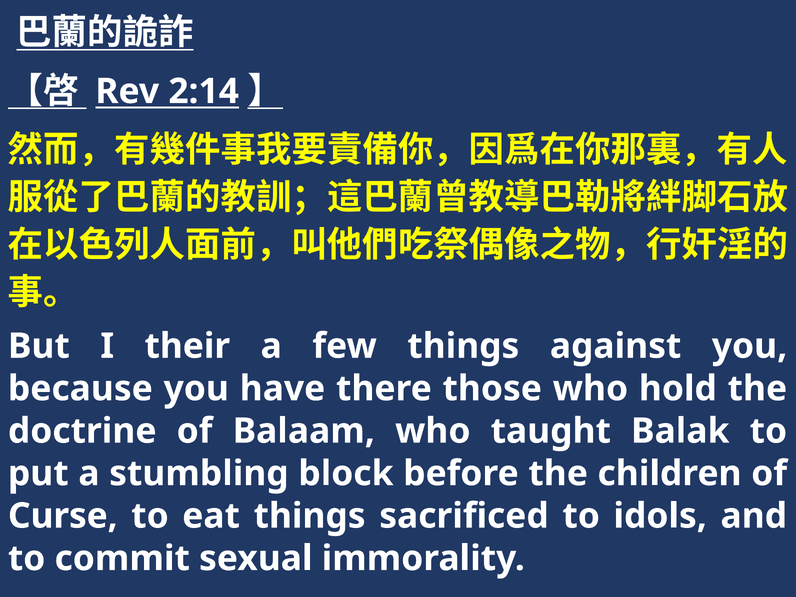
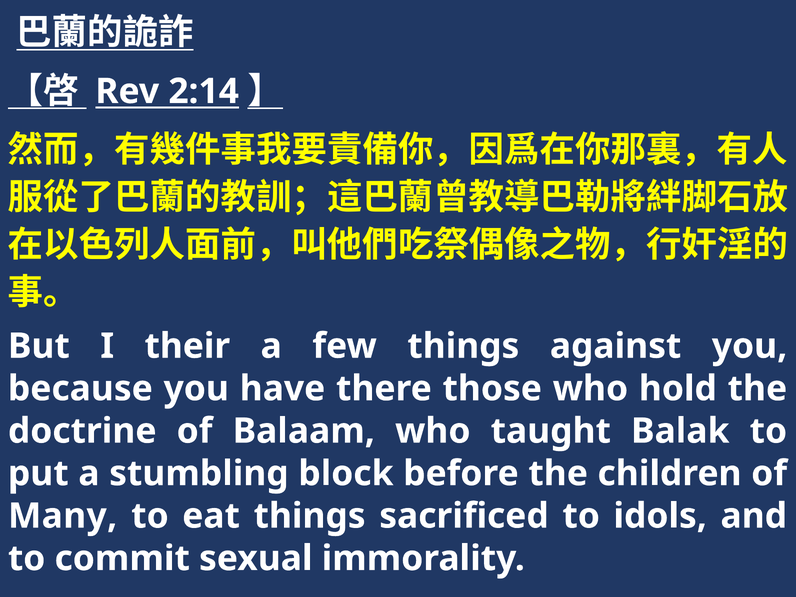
Curse: Curse -> Many (63, 516)
